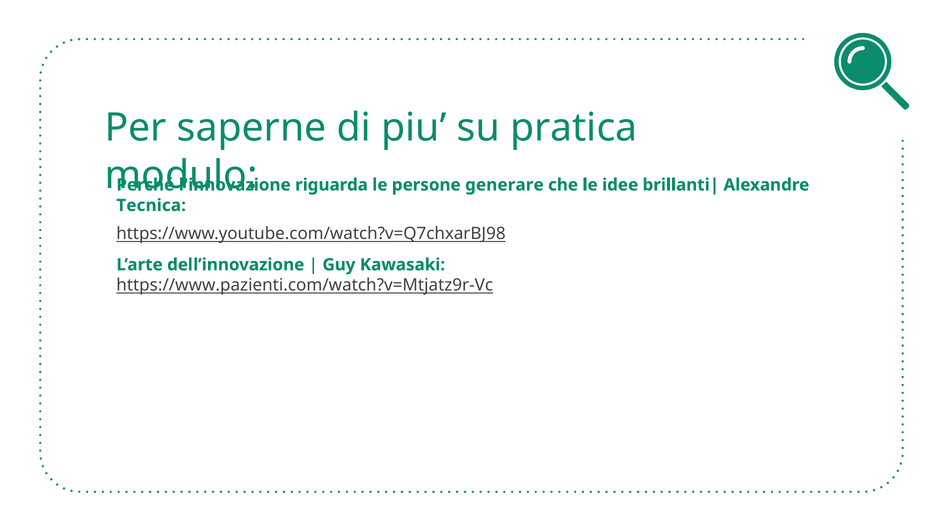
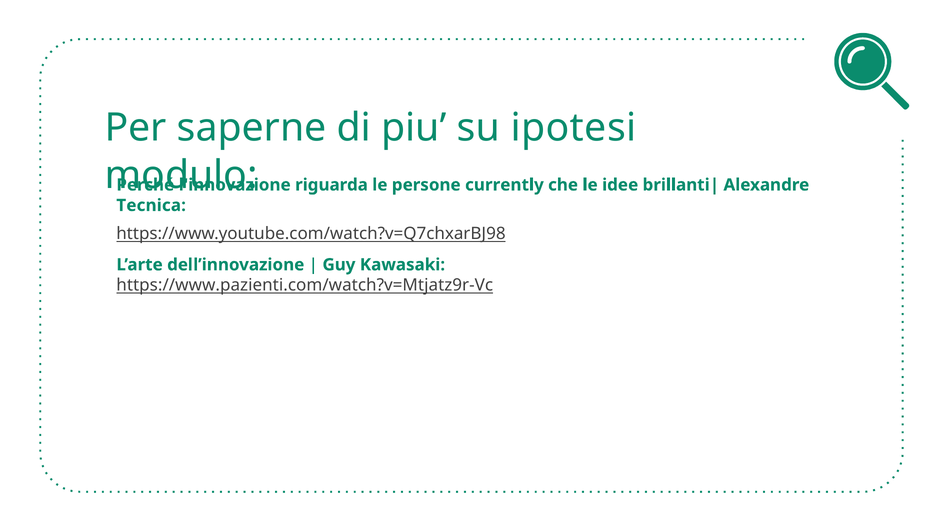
pratica: pratica -> ipotesi (574, 128)
generare: generare -> currently (504, 185)
